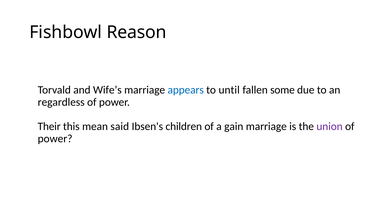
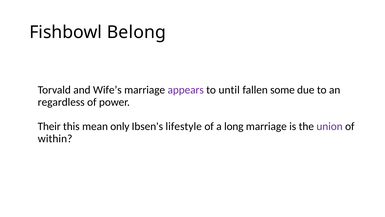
Reason: Reason -> Belong (136, 32)
appears colour: blue -> purple (186, 90)
said: said -> only (120, 126)
children: children -> lifestyle (184, 126)
gain: gain -> long (234, 126)
power: power -> within (55, 138)
